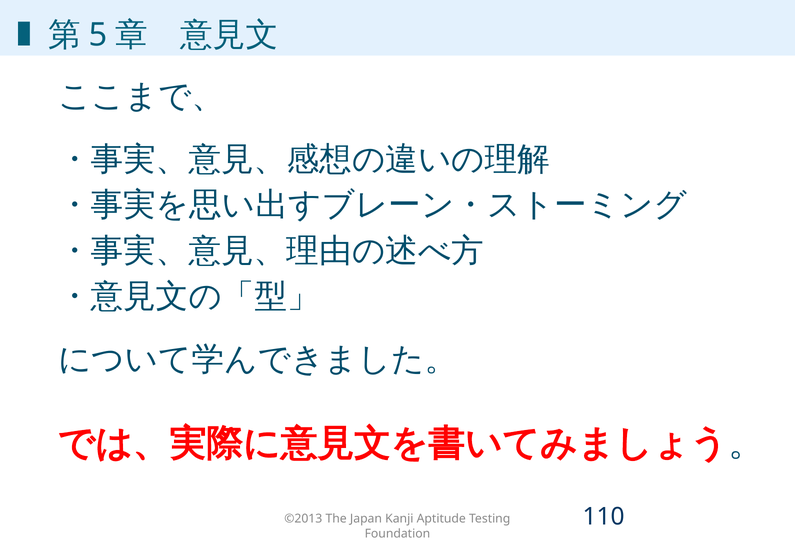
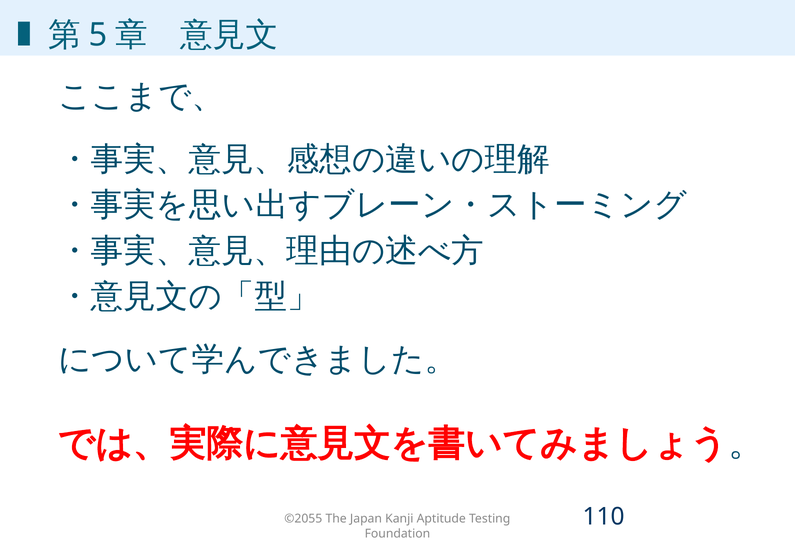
©2013: ©2013 -> ©2055 (303, 518)
